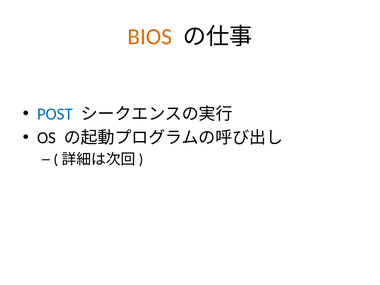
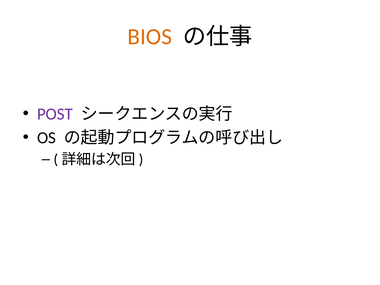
POST colour: blue -> purple (55, 114)
